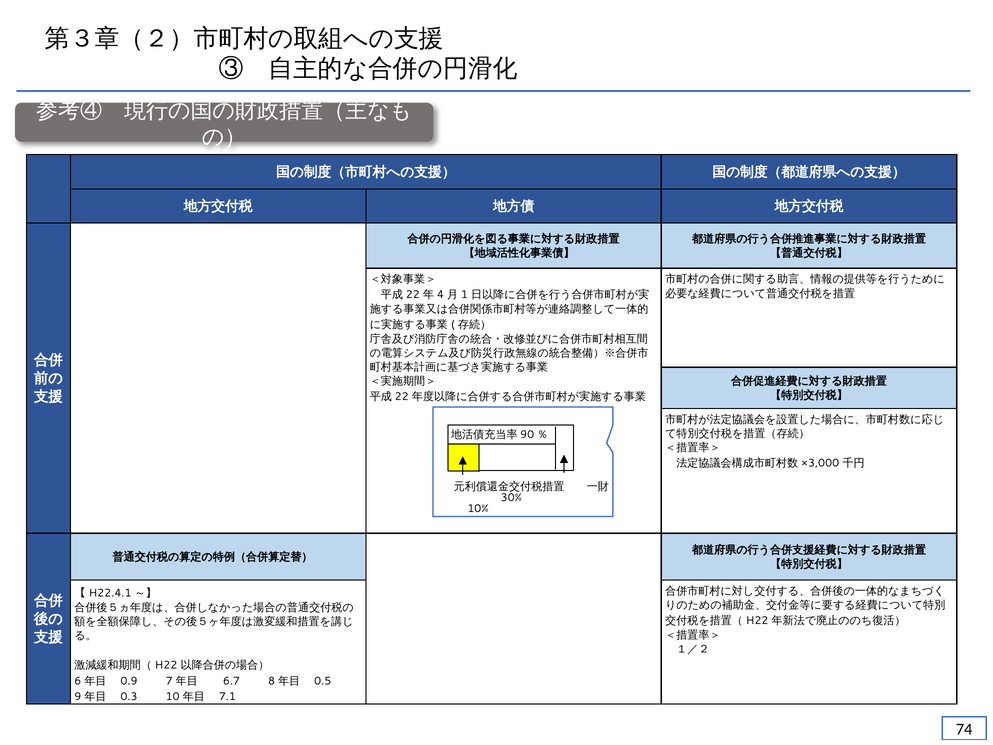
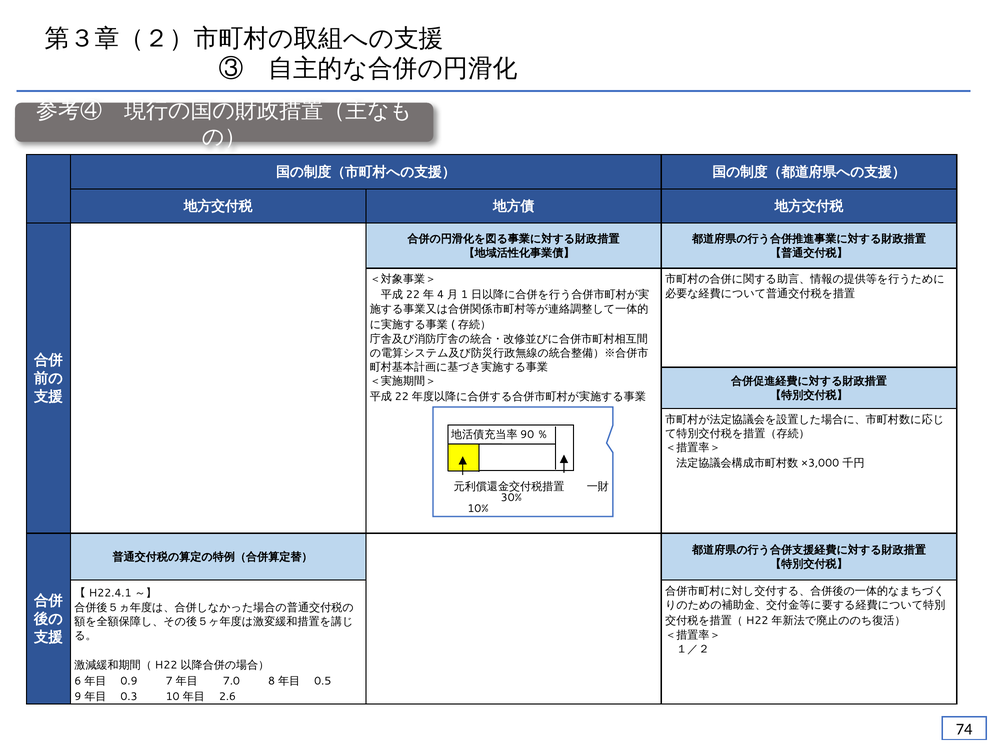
6.7: 6.7 -> 7.0 (231, 681)
7.1: 7.1 -> 2.6 (227, 697)
